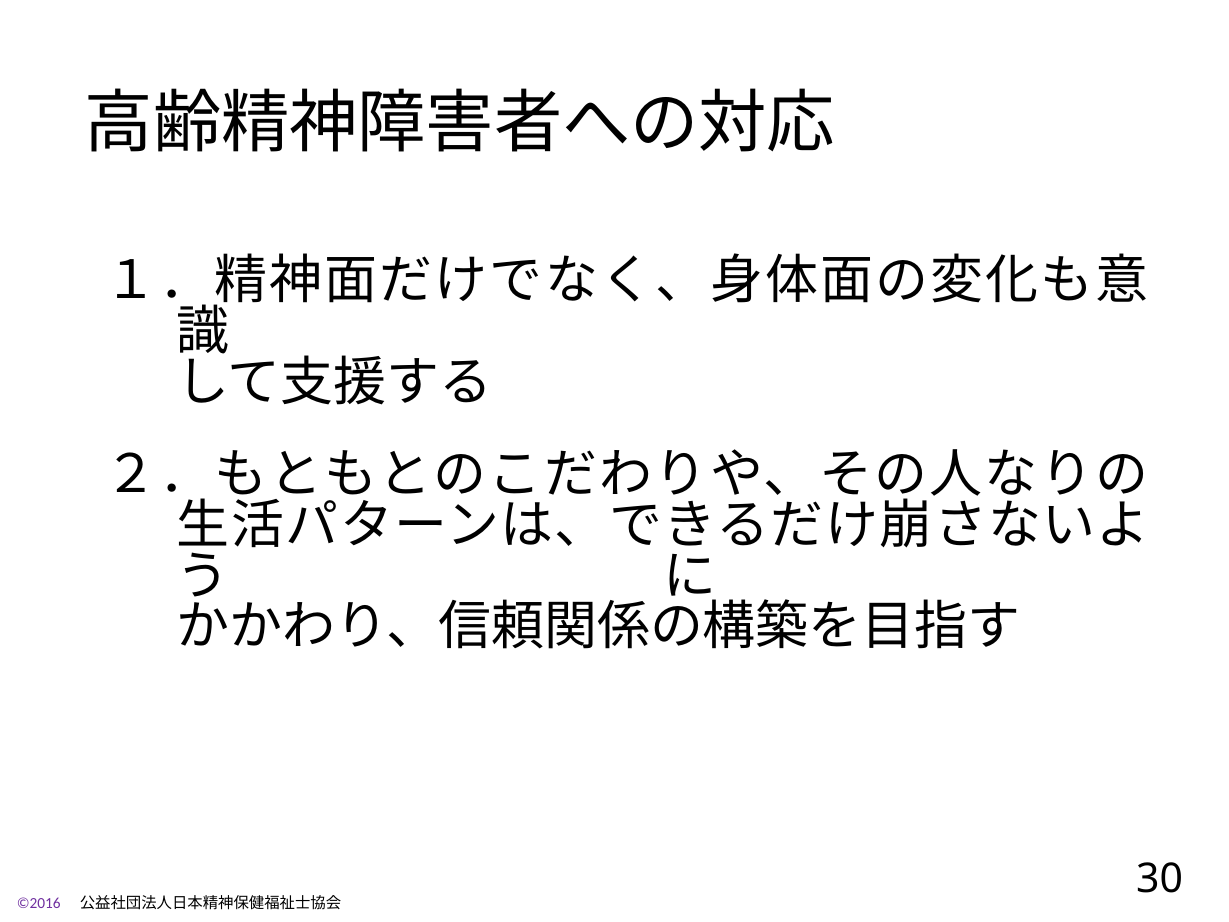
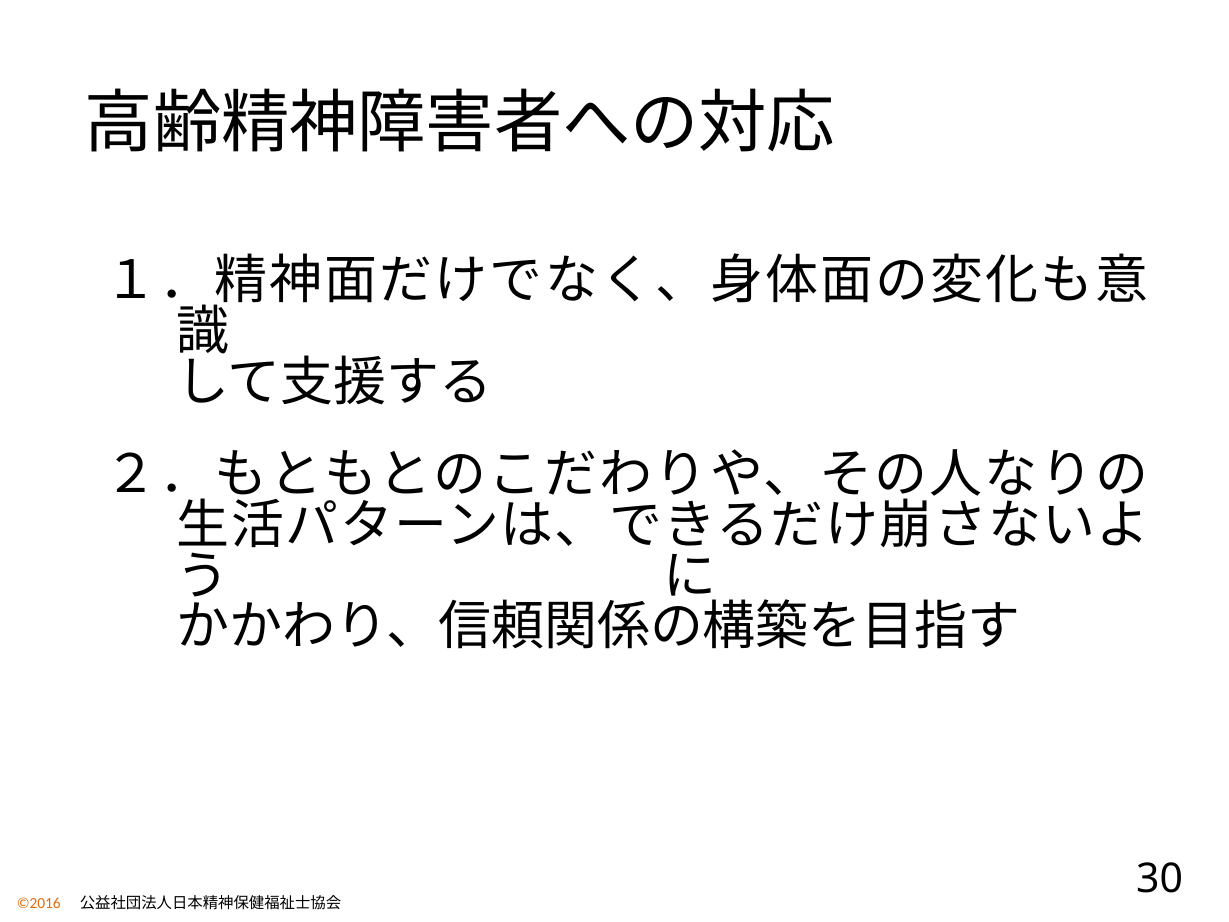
©2016 colour: purple -> orange (39, 903)
